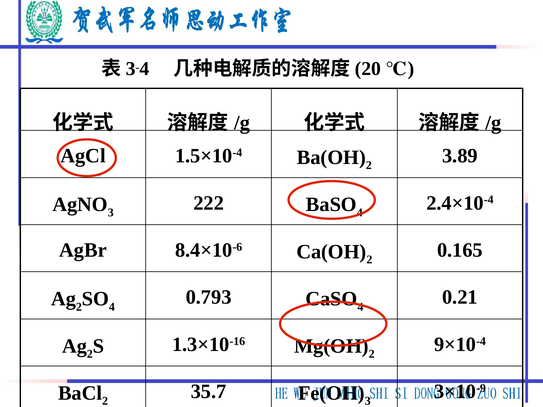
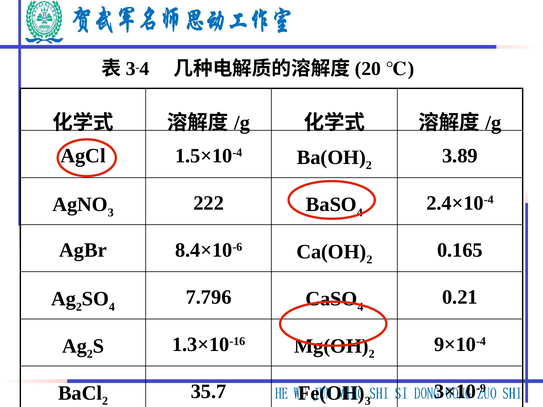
0.793: 0.793 -> 7.796 (209, 297)
